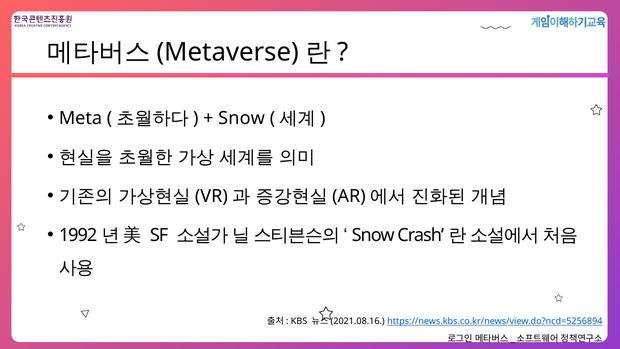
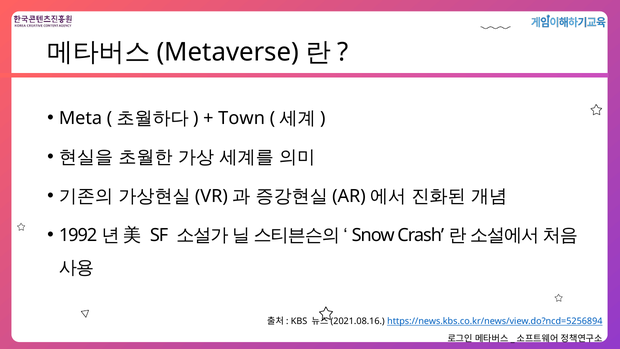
Snow: Snow -> Town (242, 118)
